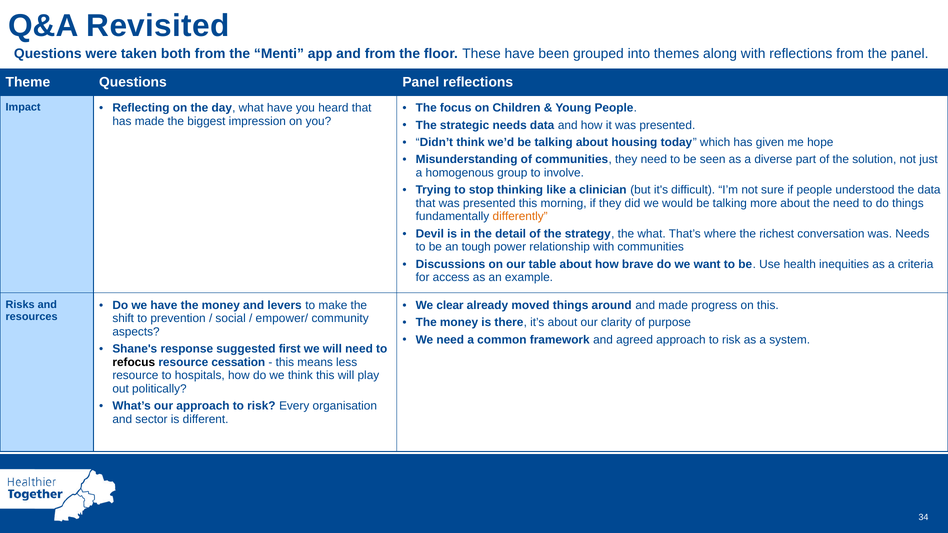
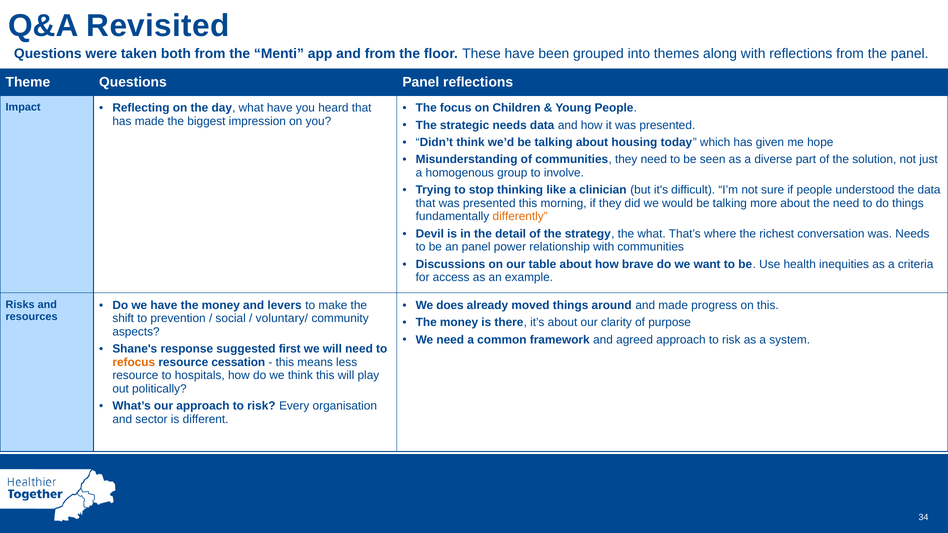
an tough: tough -> panel (476, 247)
clear: clear -> does (450, 305)
empower/: empower/ -> voluntary/ (282, 319)
refocus colour: black -> orange (134, 362)
